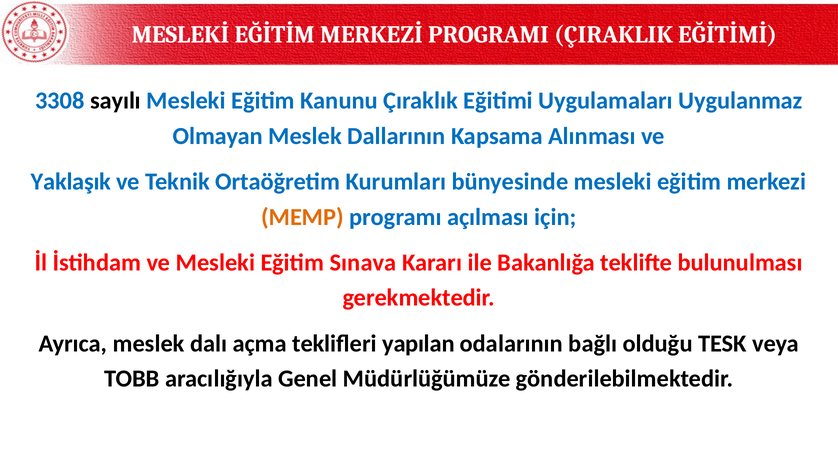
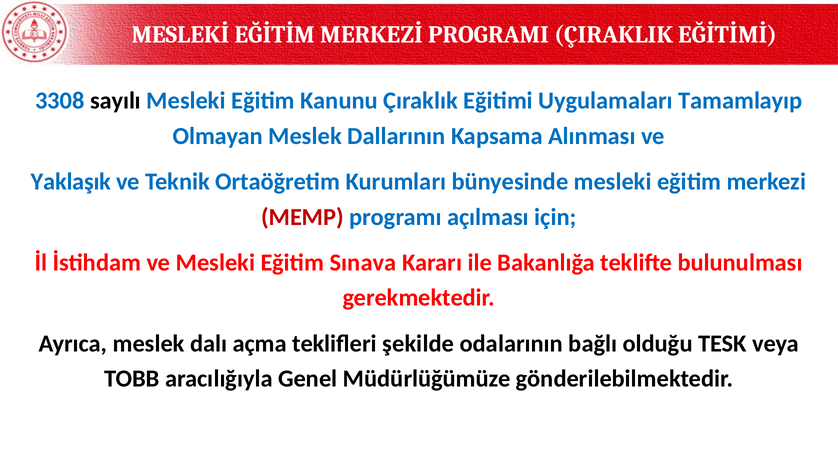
Uygulanmaz: Uygulanmaz -> Tamamlayıp (740, 101)
MEMP colour: orange -> red (302, 217)
yapılan: yapılan -> şekilde (418, 344)
